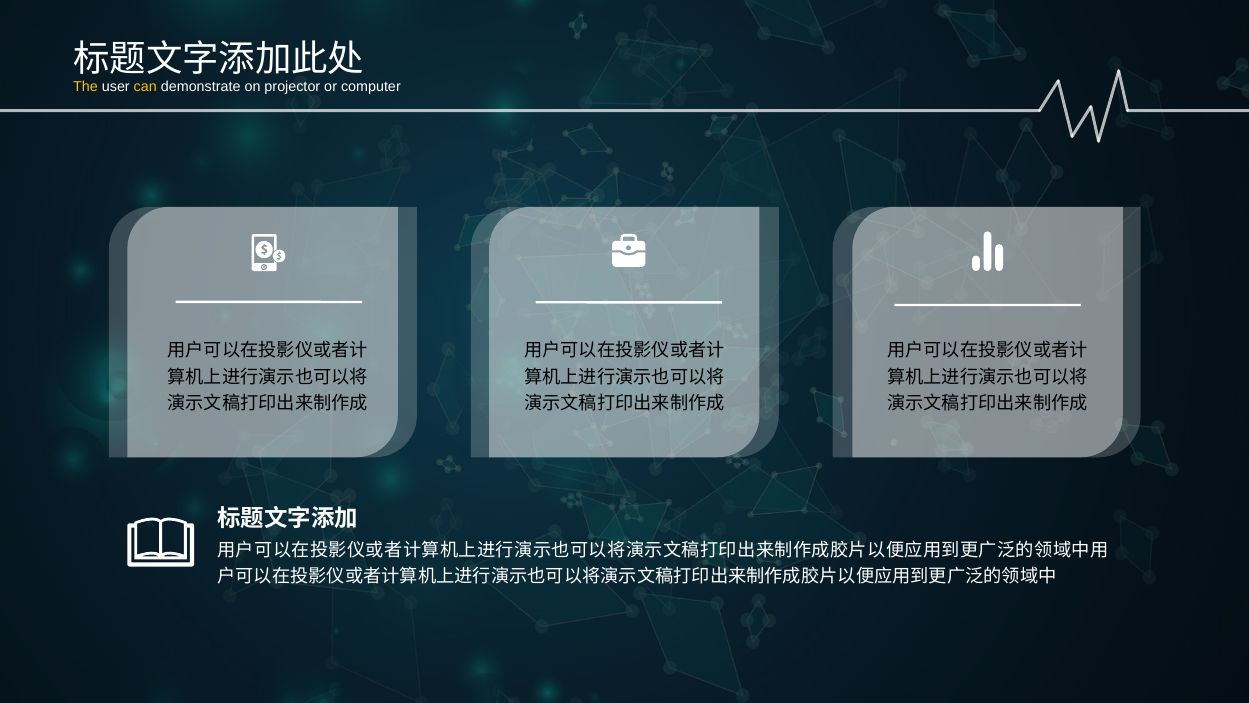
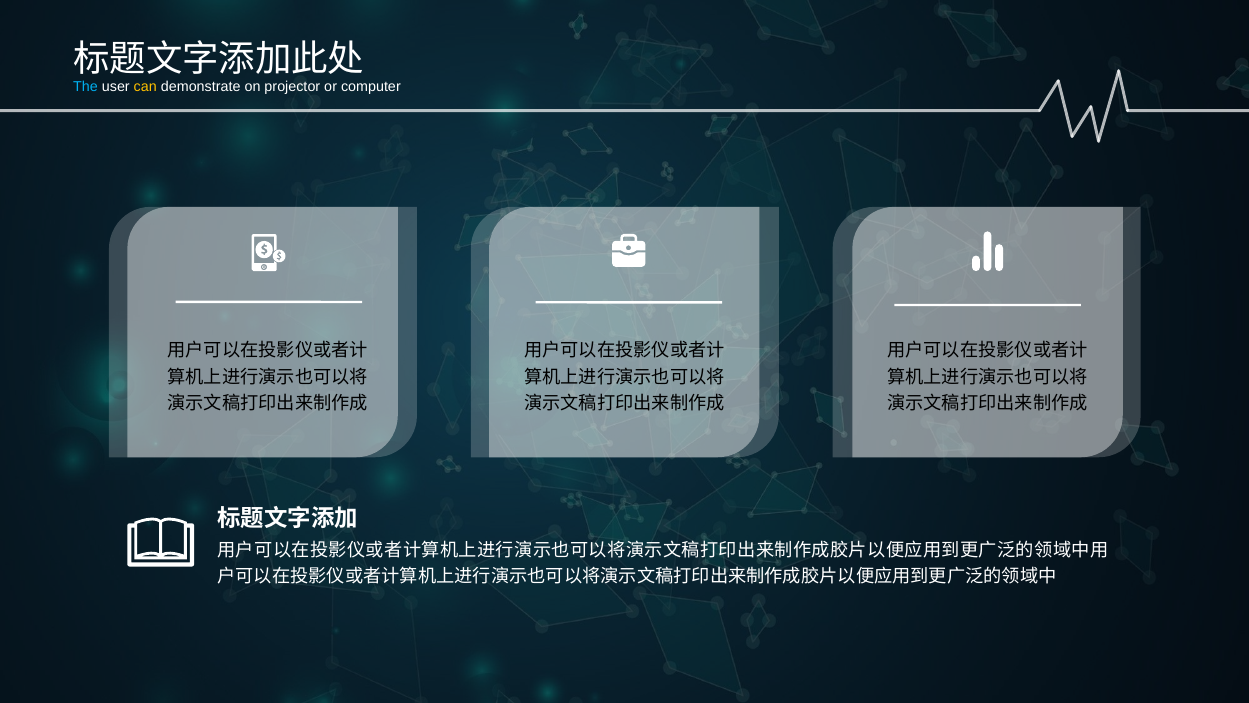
The colour: yellow -> light blue (86, 87)
